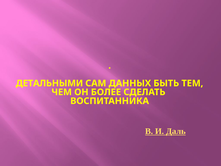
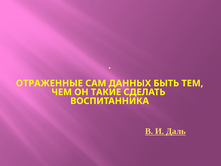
ДЕТАЛЬНЫМИ: ДЕТАЛЬНЫМИ -> ОТРАЖЕННЫЕ (49, 83)
БОЛЕЕ: БОЛЕЕ -> ТАКИЕ (106, 92)
